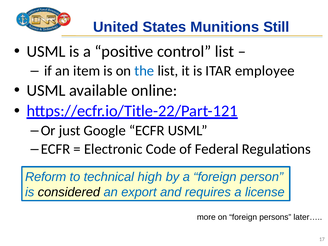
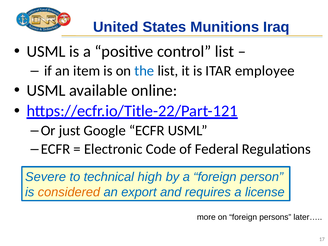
Still: Still -> Iraq (276, 27)
Reform: Reform -> Severe (46, 177)
considered colour: black -> orange (69, 192)
